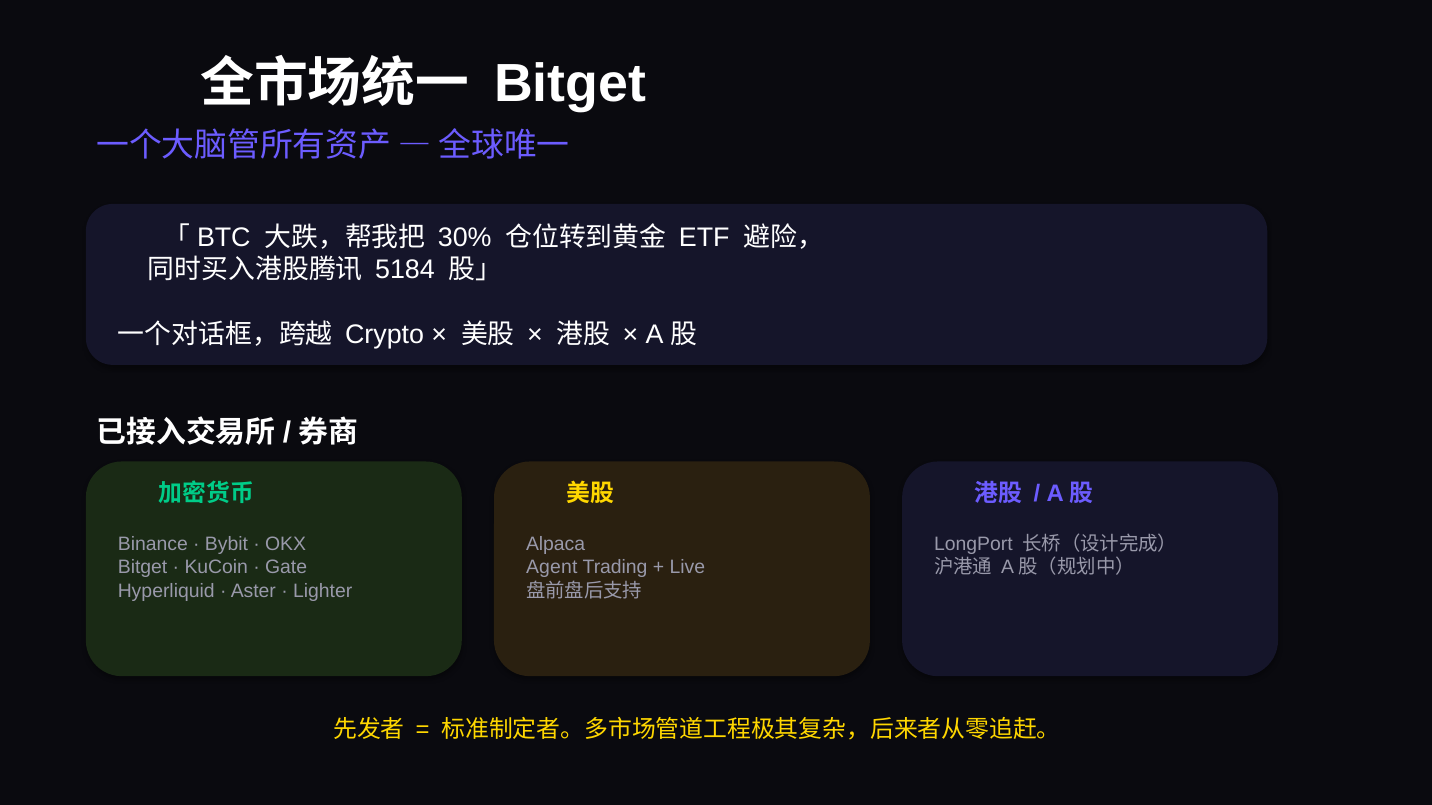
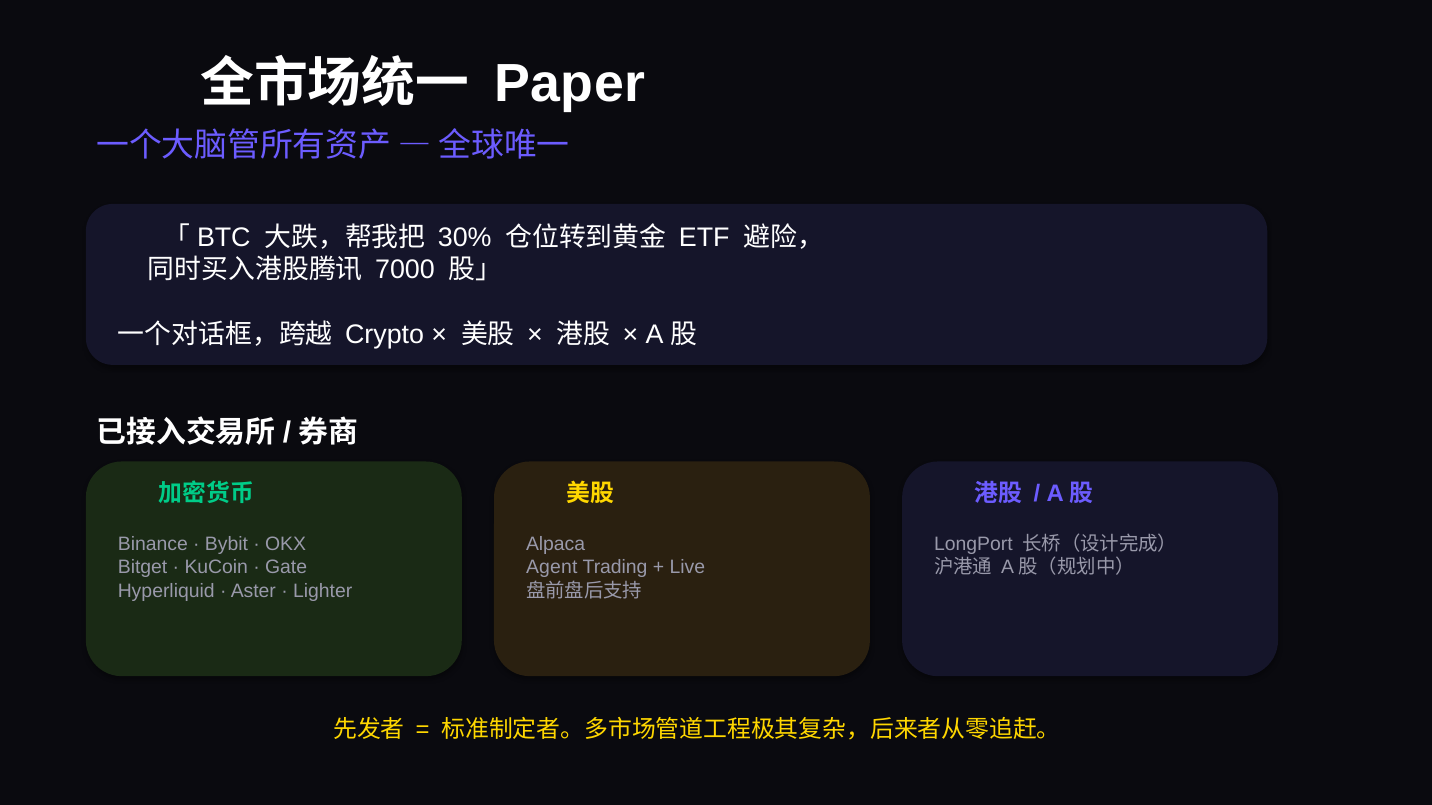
Bitget: Bitget -> Paper (570, 84)
5184: 5184 -> 7000 (405, 270)
